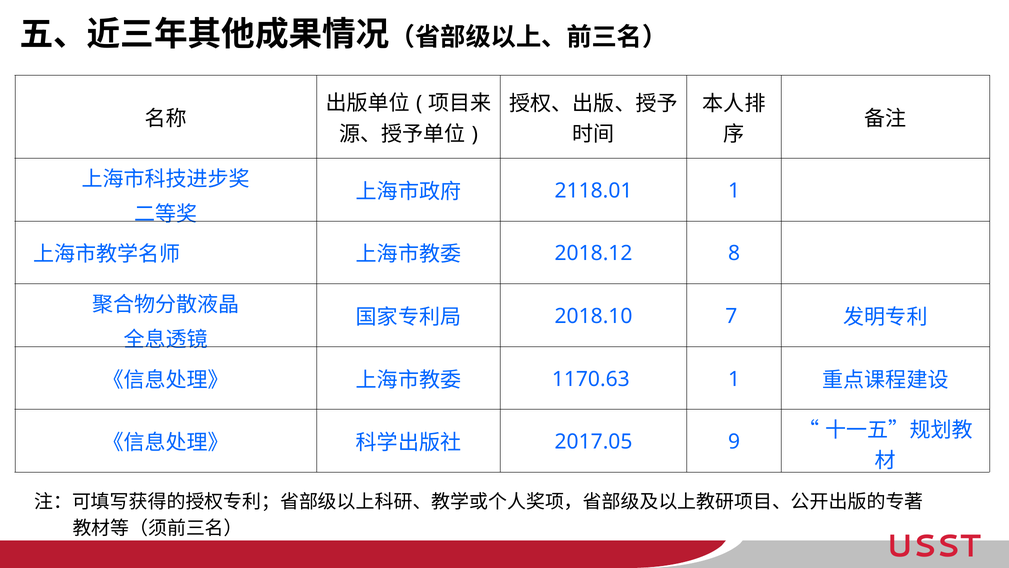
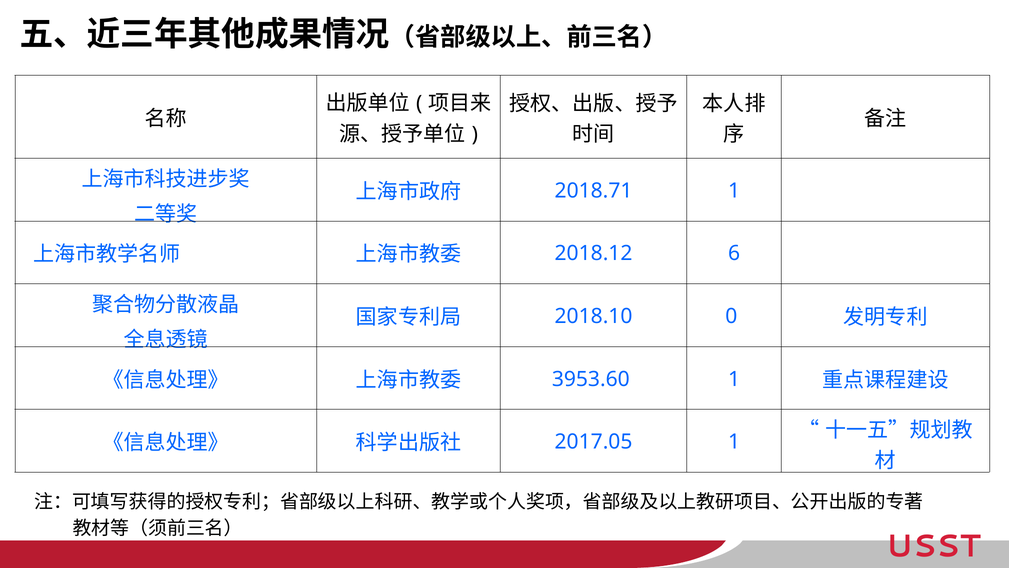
2118.01: 2118.01 -> 2018.71 (594, 191)
8: 8 -> 6 (734, 253)
7: 7 -> 0 (731, 316)
1170.63: 1170.63 -> 3953.60 (591, 379)
2017.05 9: 9 -> 1 (734, 442)
